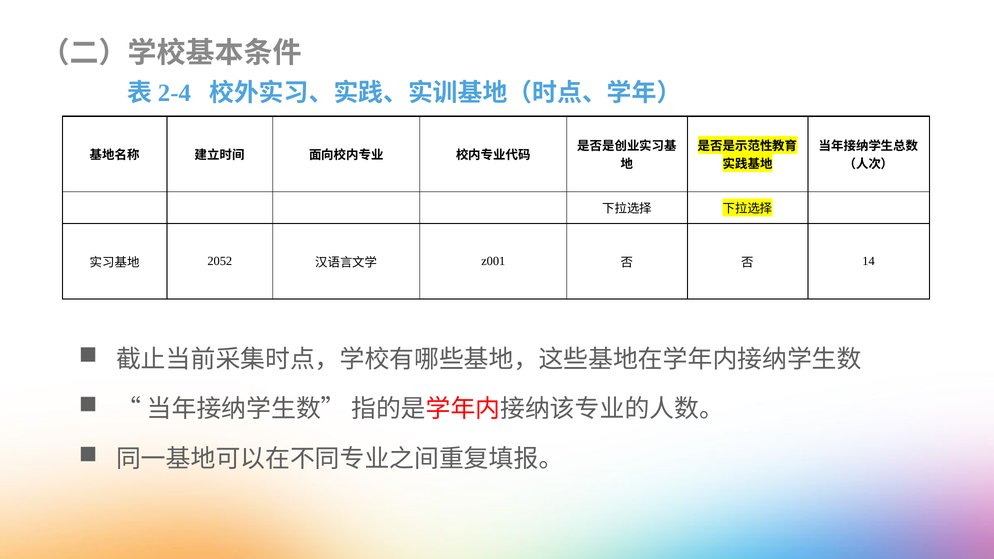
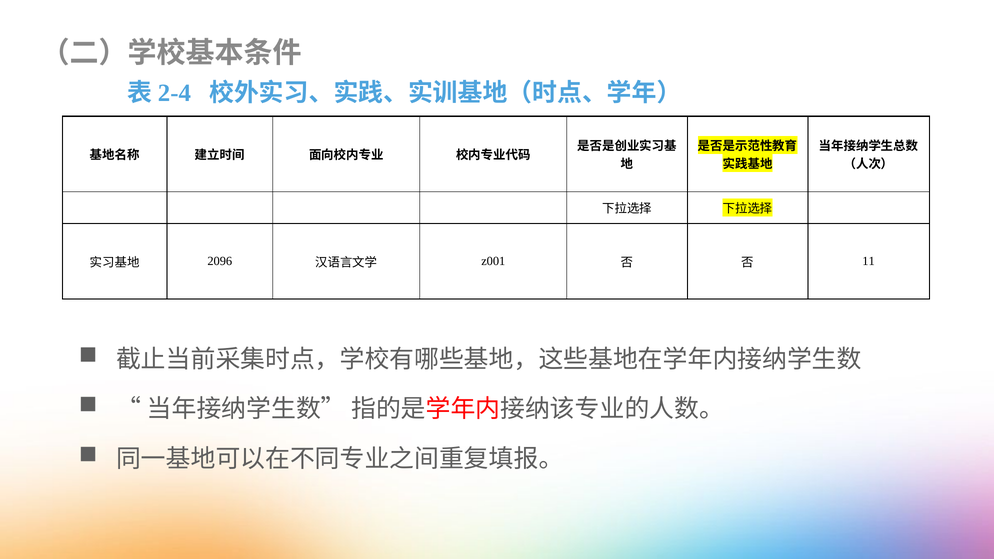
2052: 2052 -> 2096 (220, 261)
14: 14 -> 11 (869, 261)
